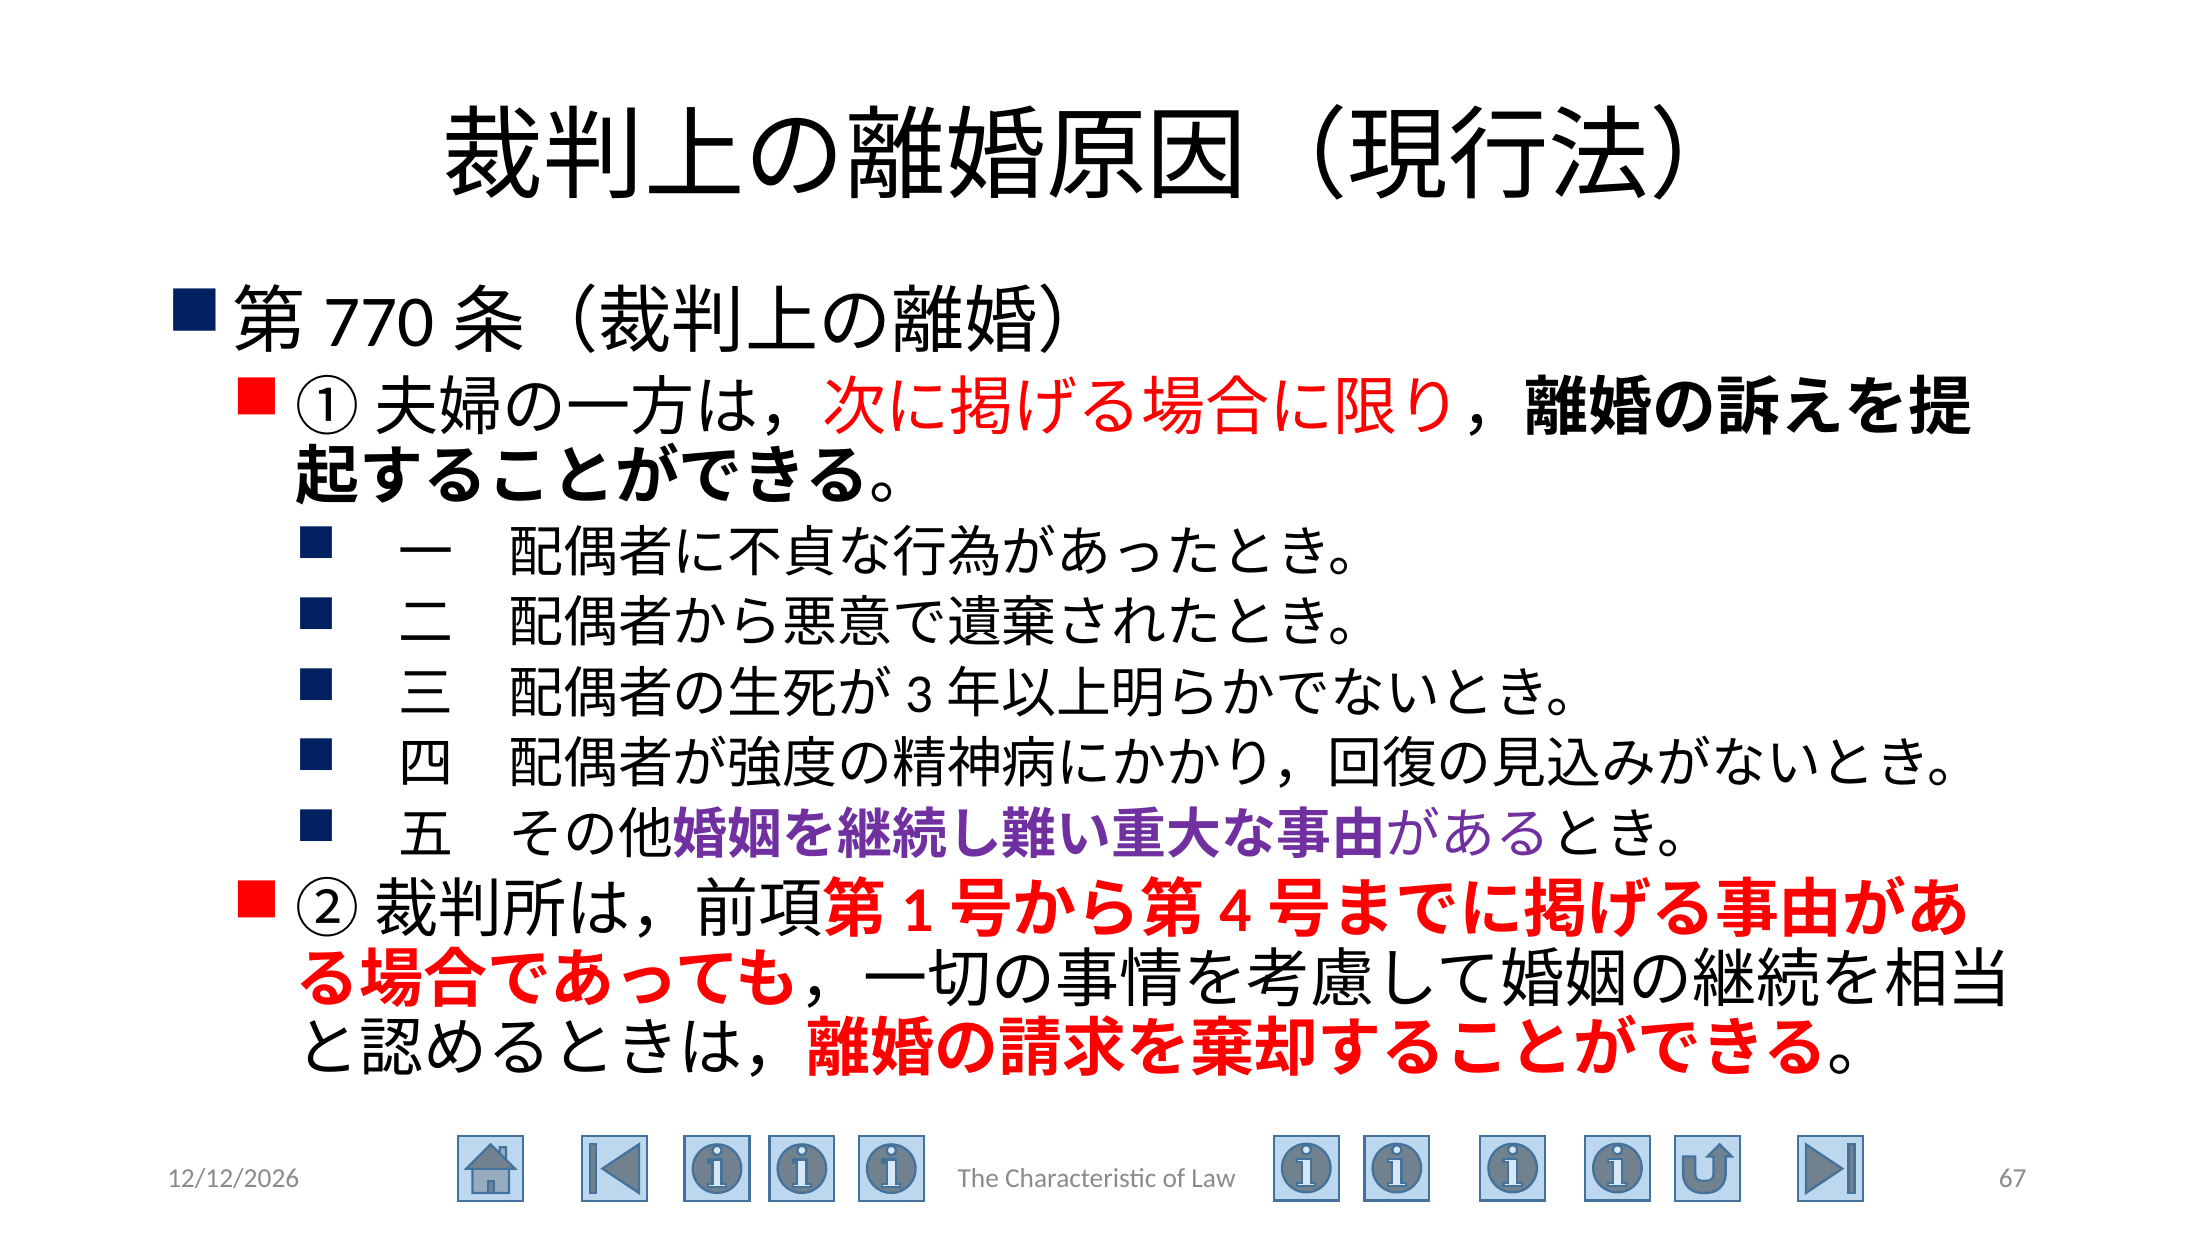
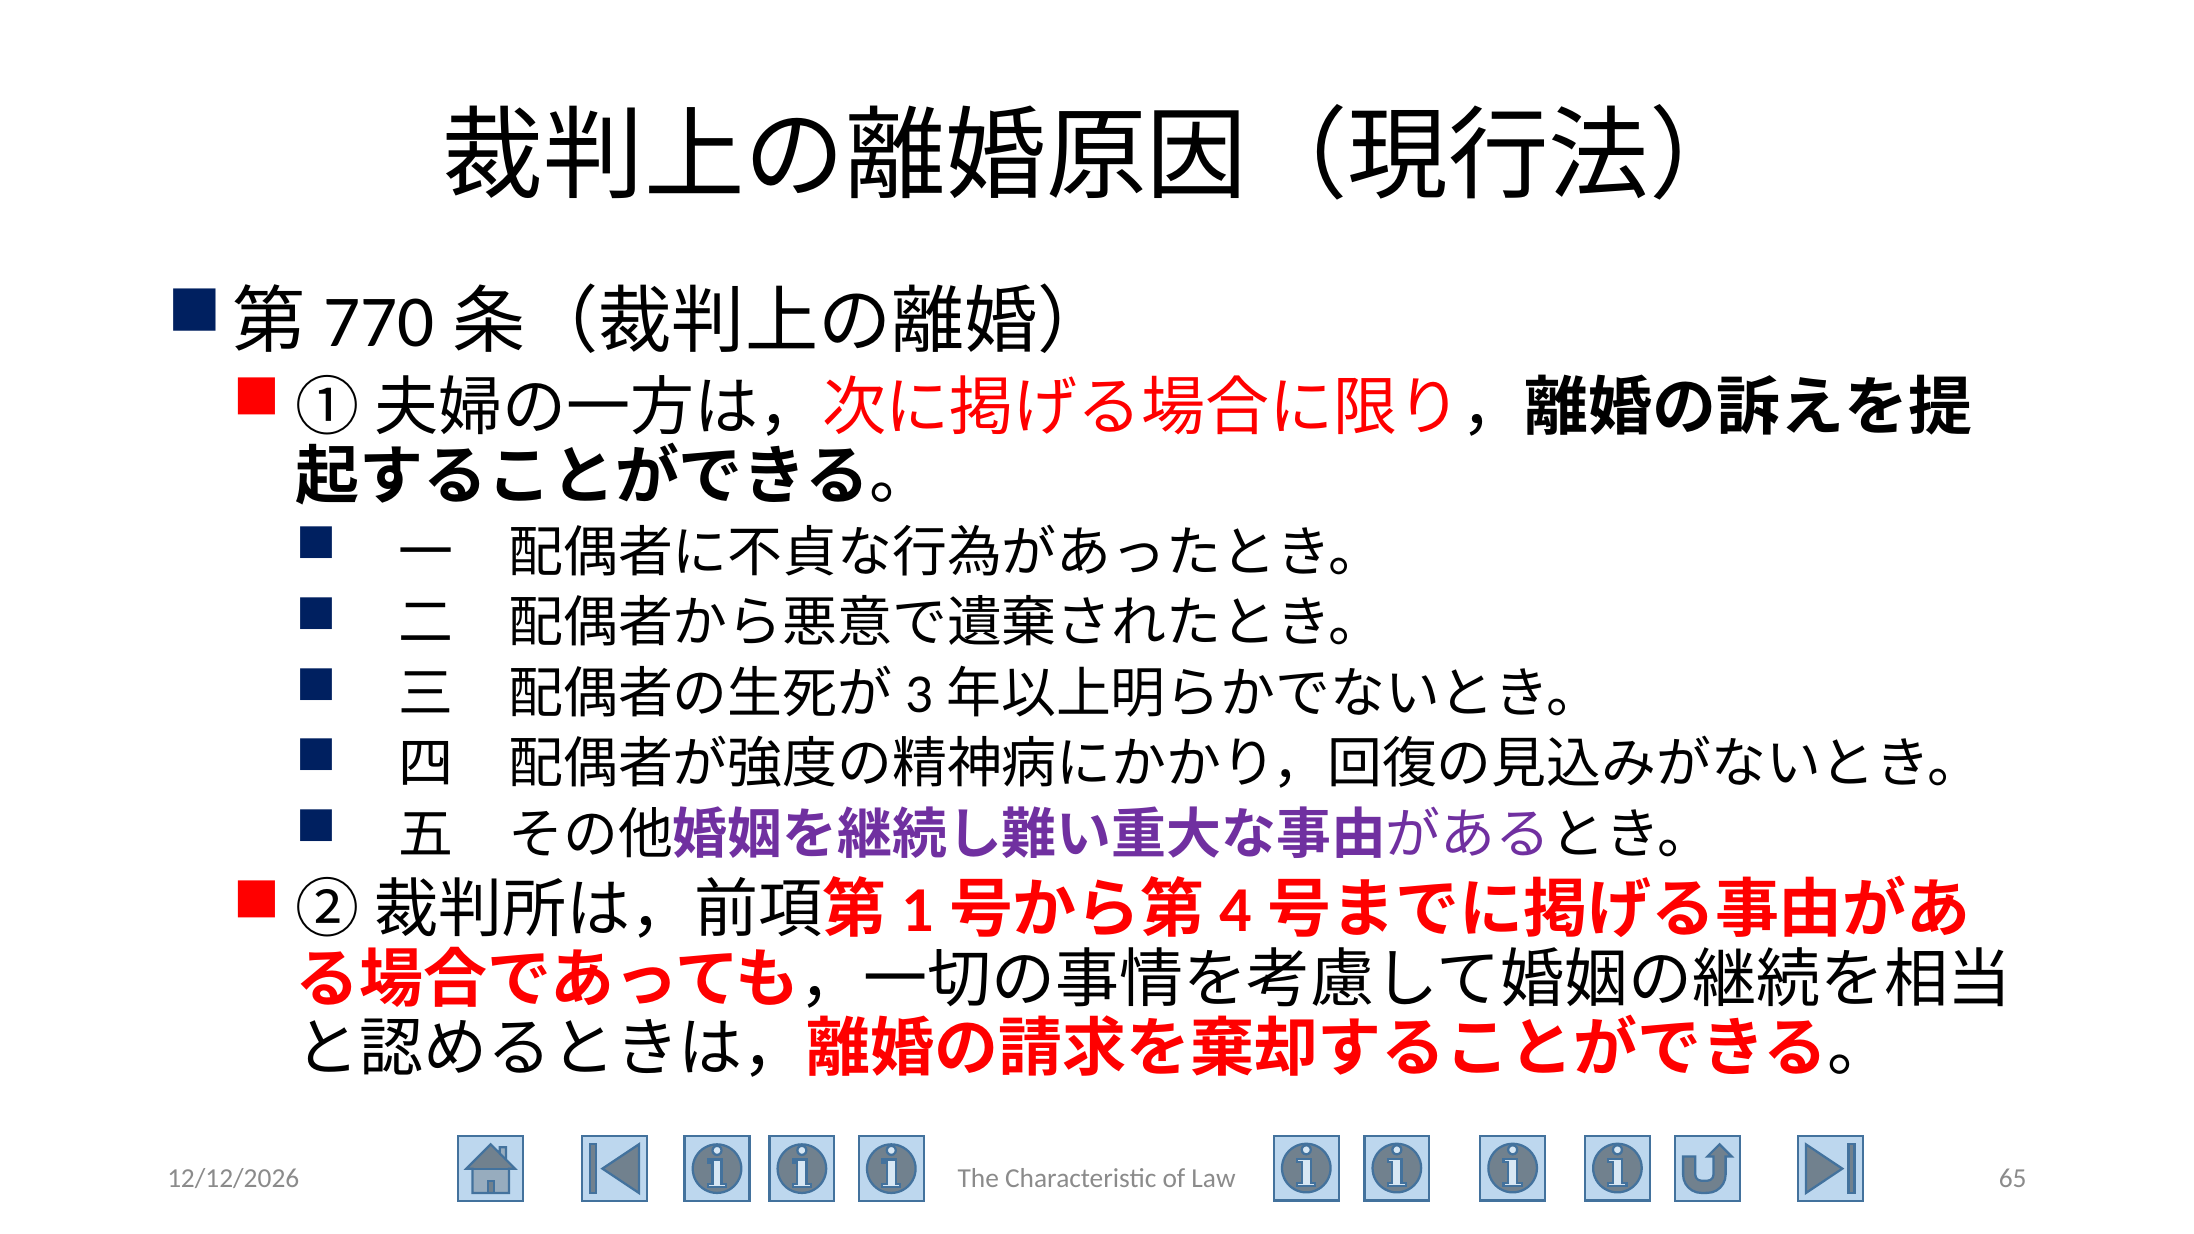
67: 67 -> 65 (2013, 1178)
